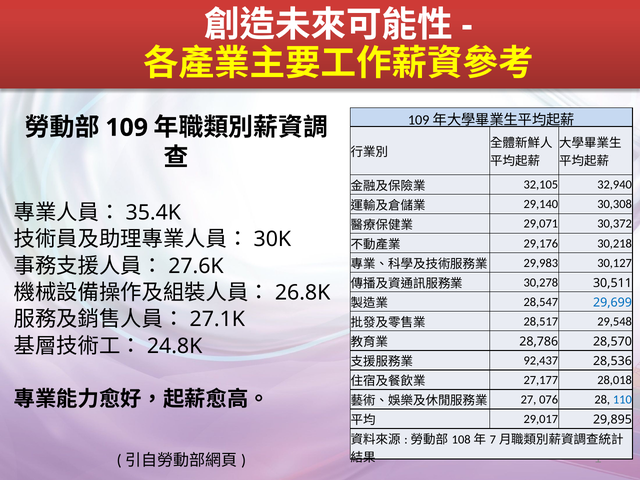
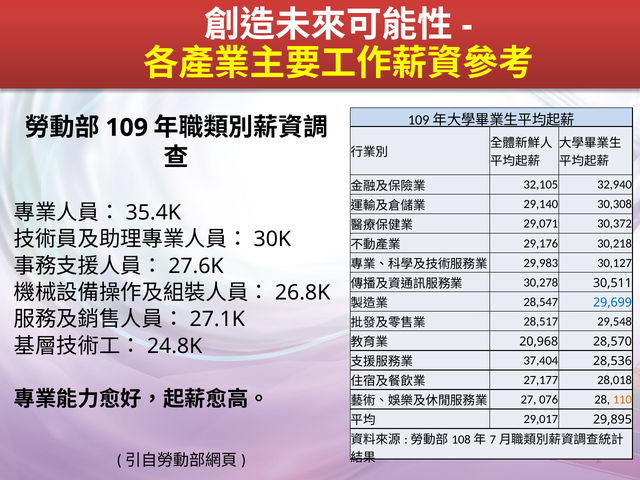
28,786: 28,786 -> 20,968 (539, 342)
92,437: 92,437 -> 37,404 (541, 361)
110 colour: blue -> orange (622, 400)
